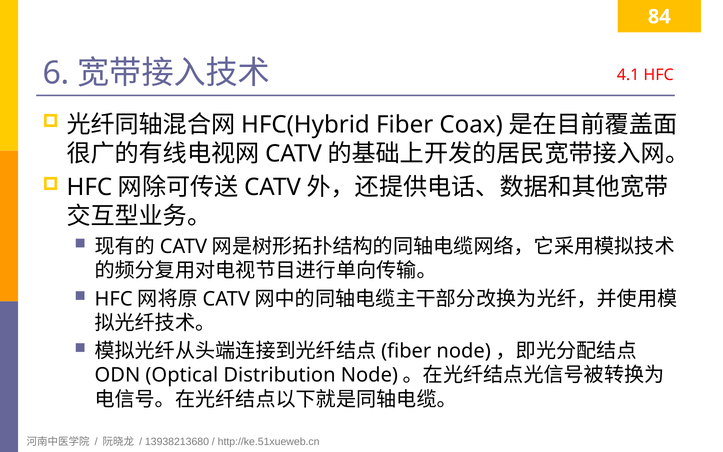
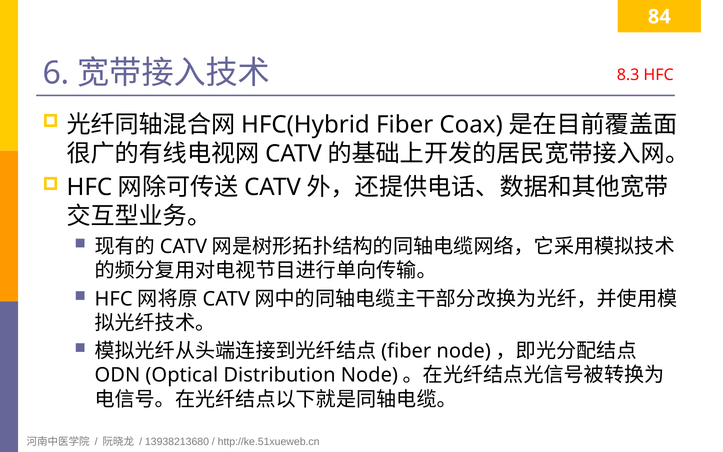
4.1: 4.1 -> 8.3 (628, 75)
